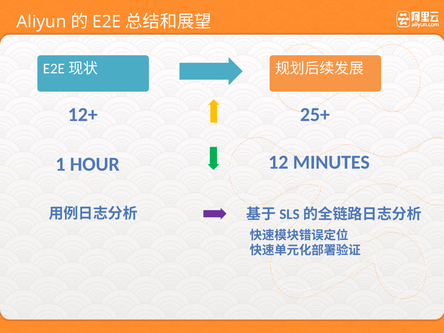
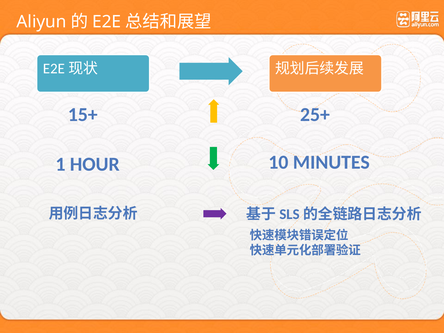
12+: 12+ -> 15+ (83, 115)
12: 12 -> 10 (278, 162)
